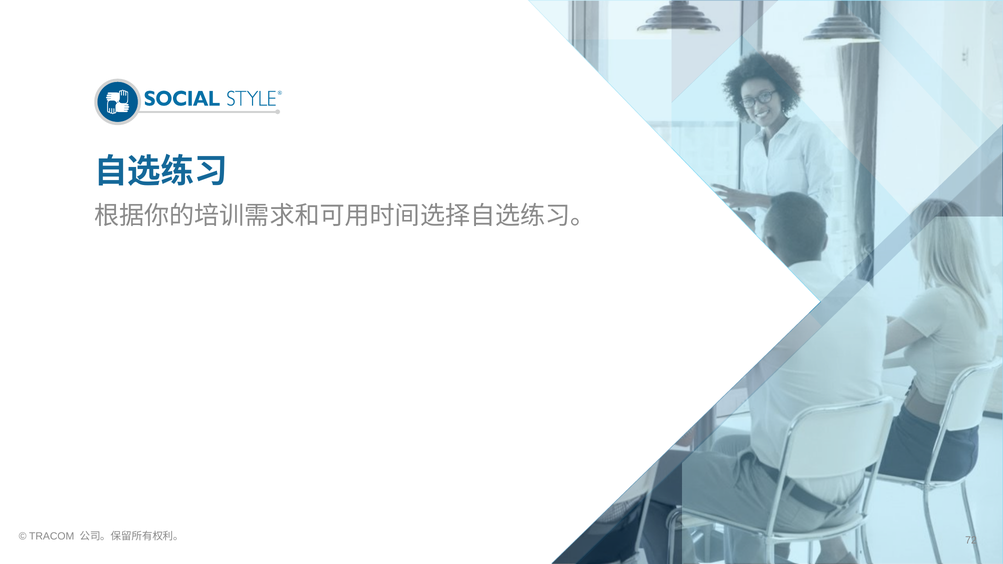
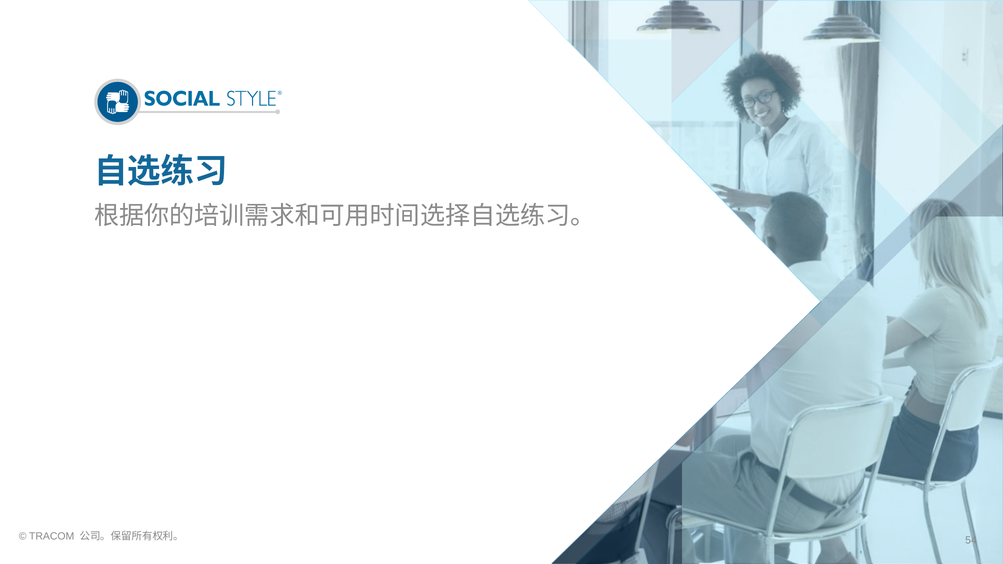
72: 72 -> 54 (971, 540)
